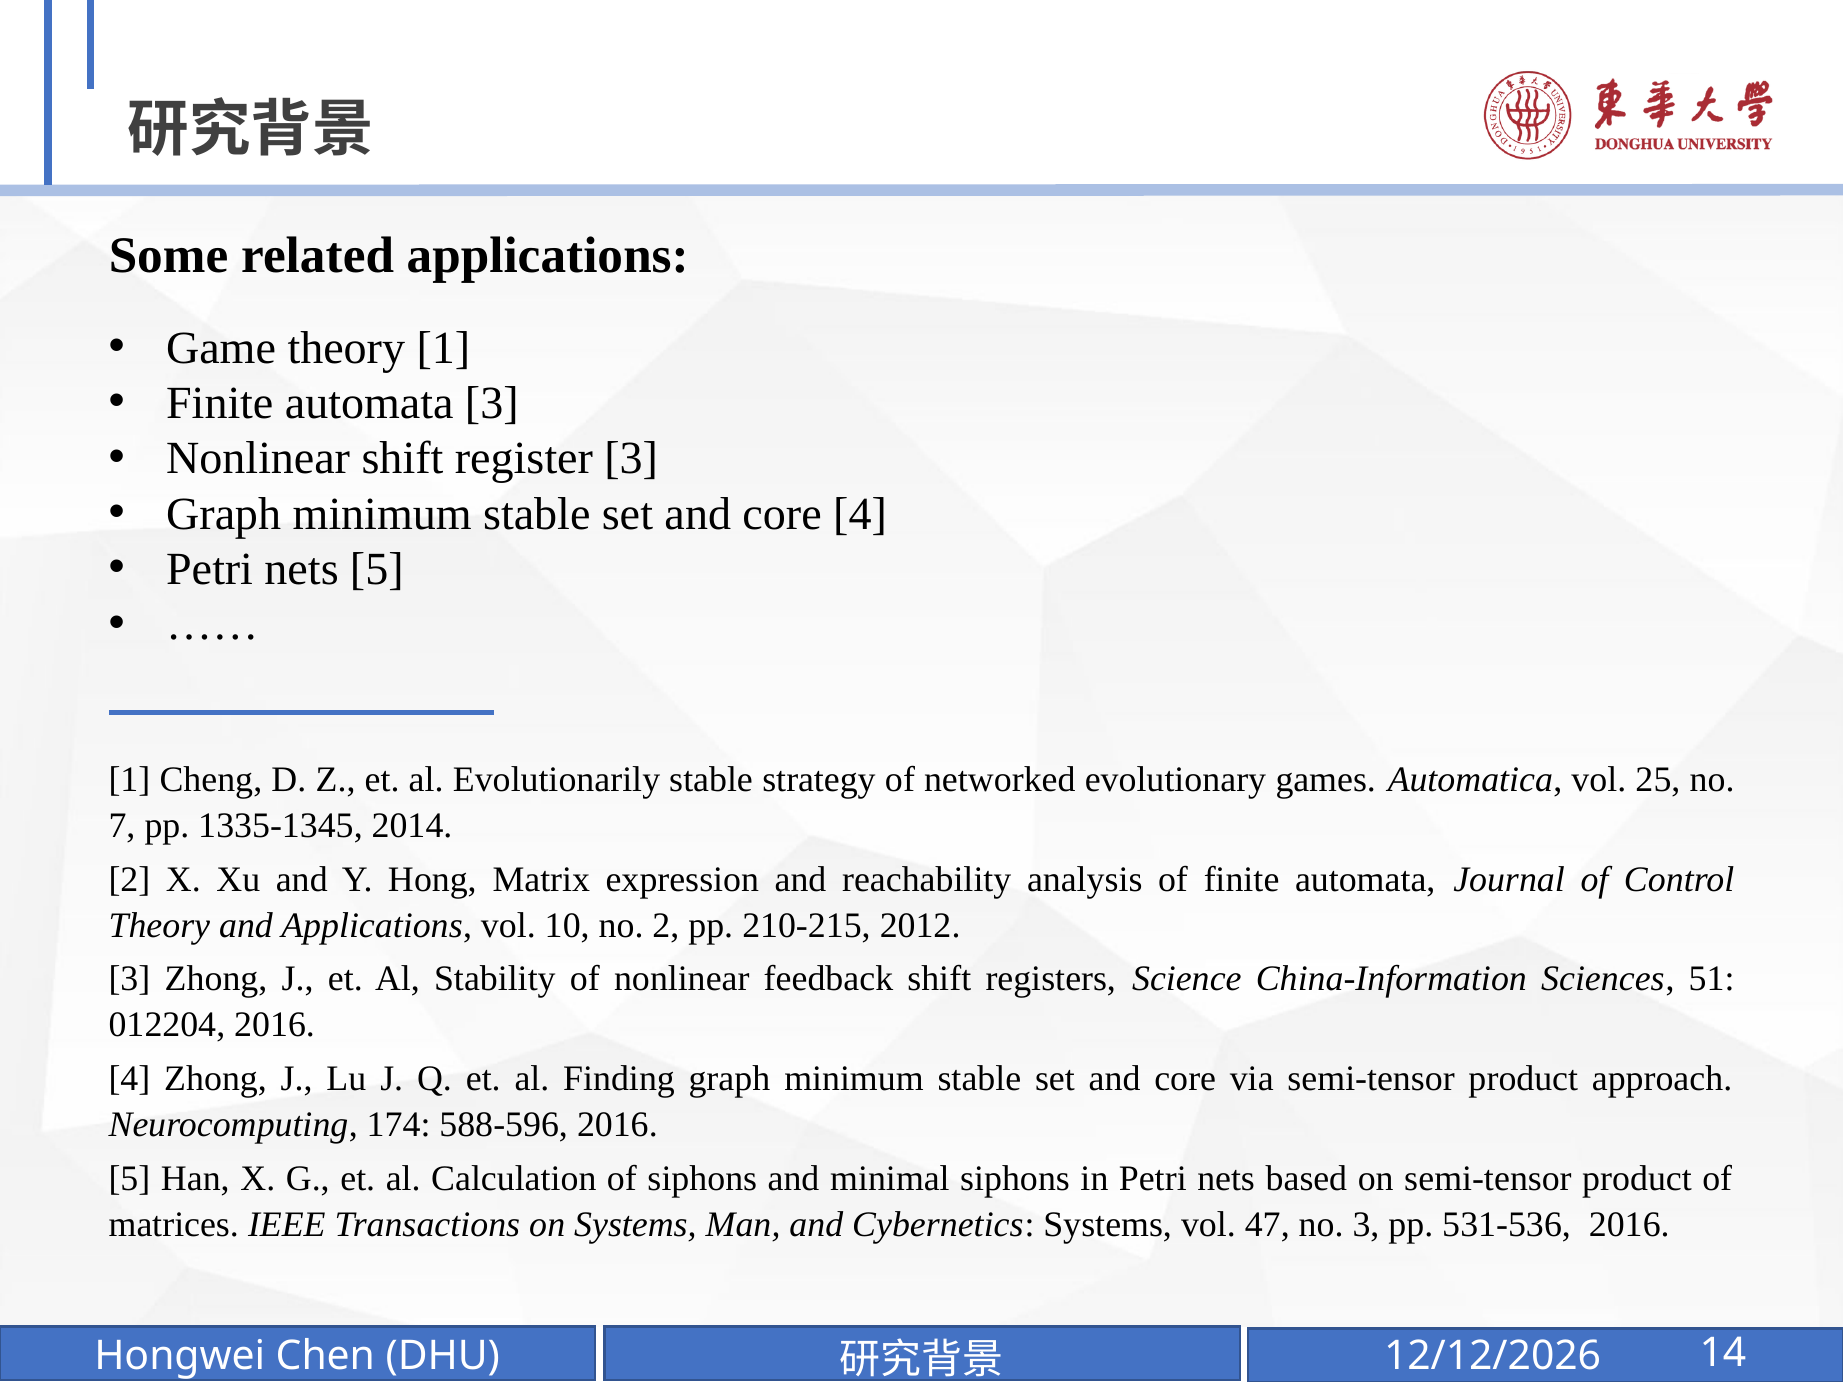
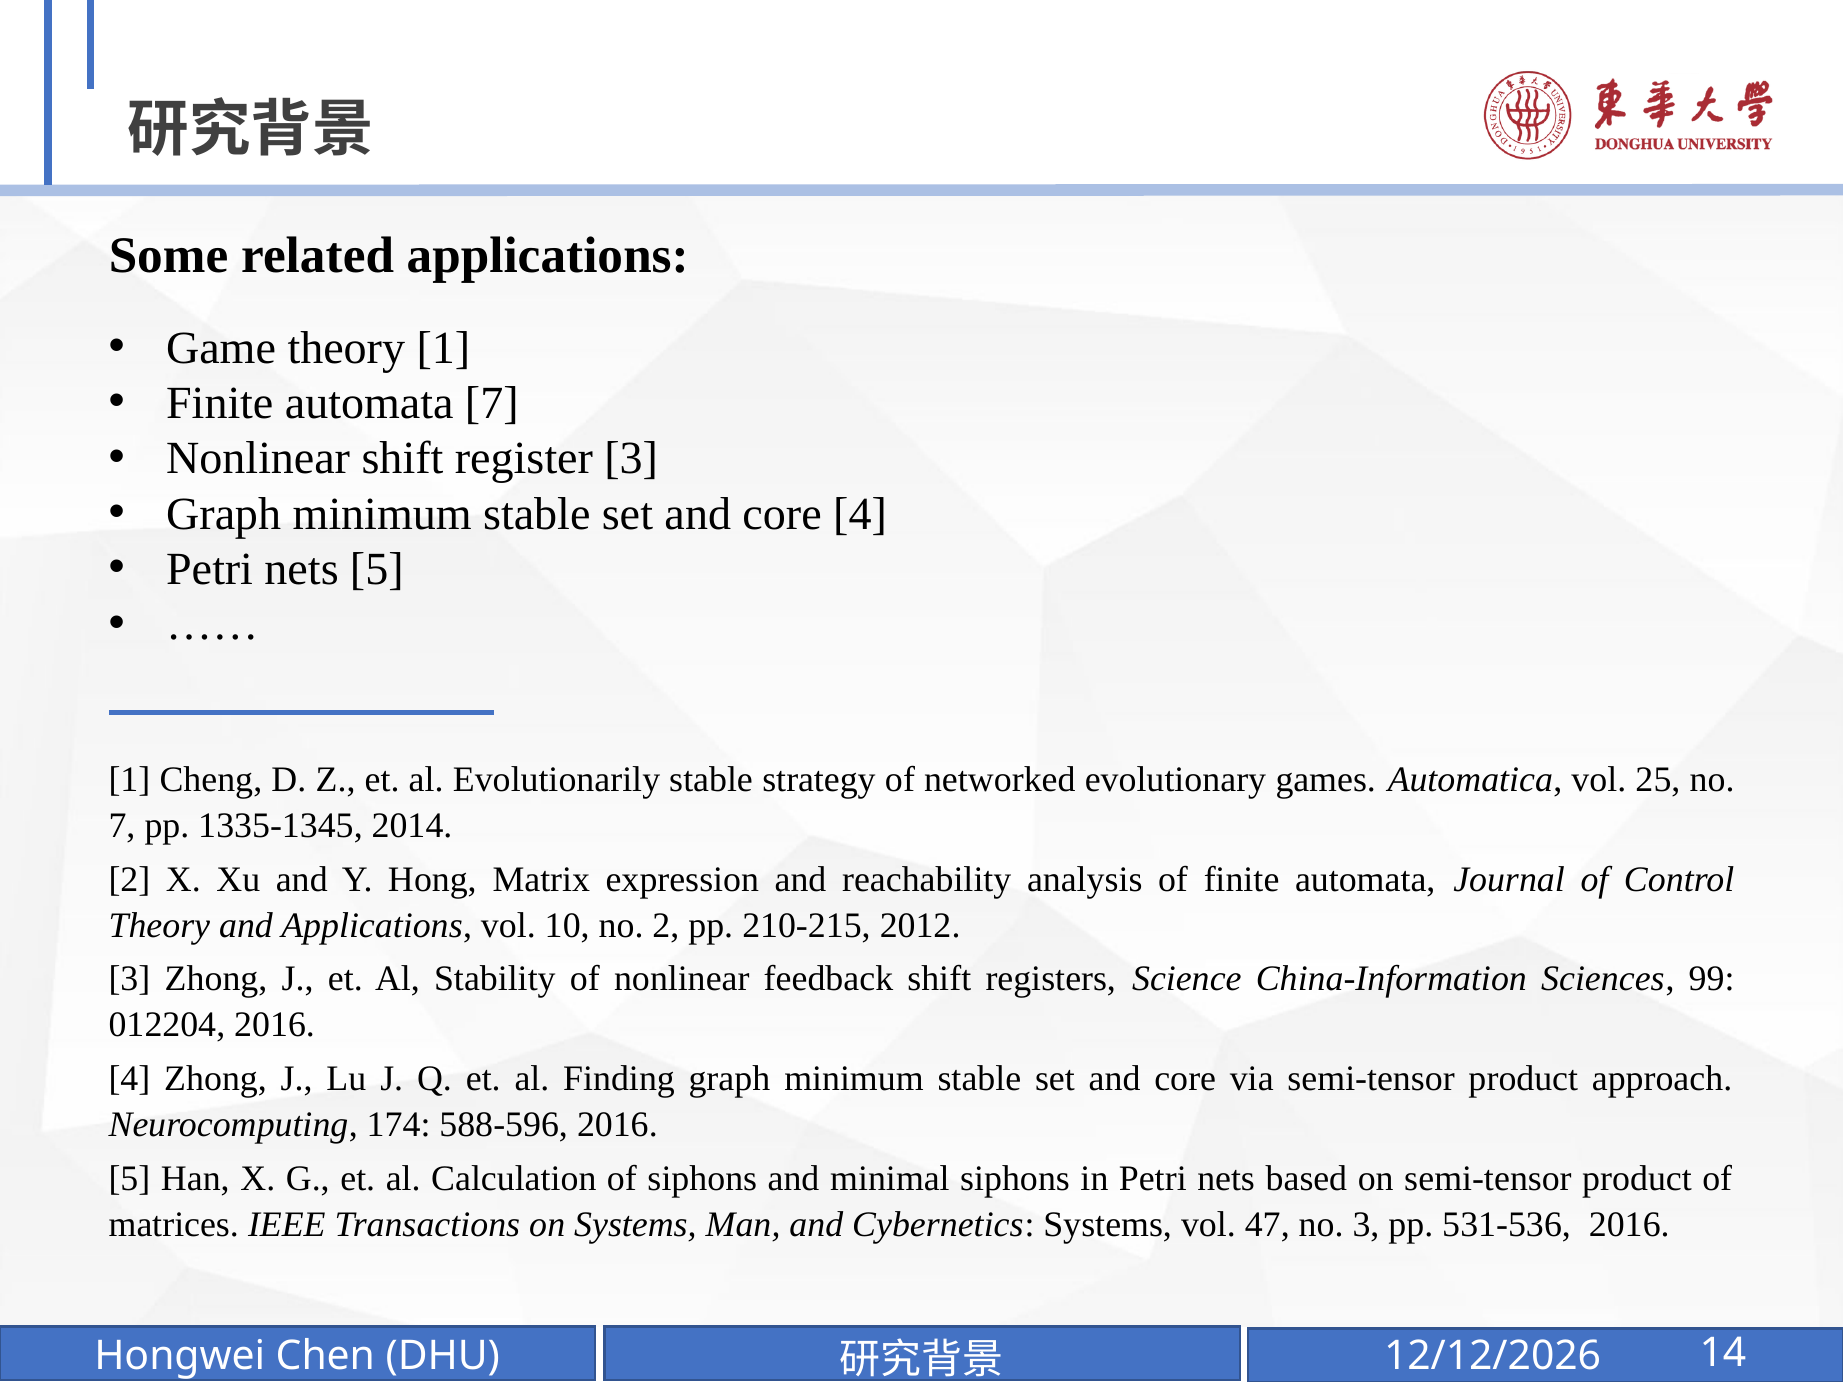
automata 3: 3 -> 7 (492, 403)
51: 51 -> 99 (1712, 979)
